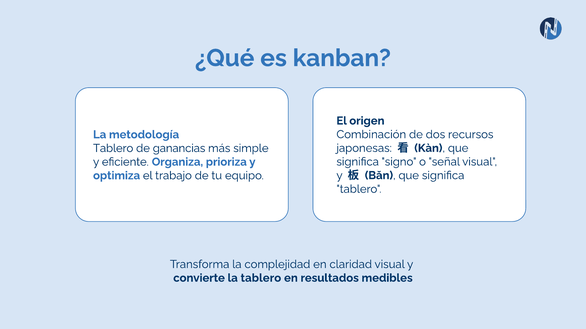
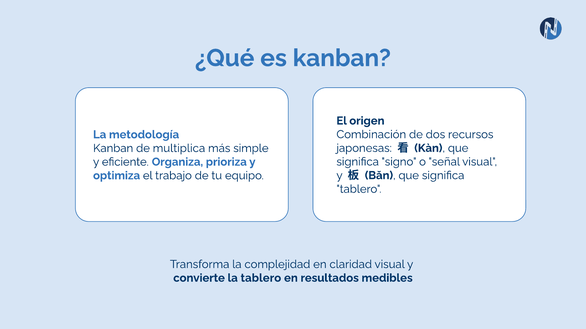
Tablero: Tablero -> Kanban (113, 149)
ganancias: ganancias -> multiplica (179, 149)
